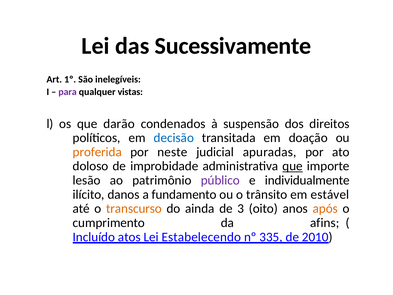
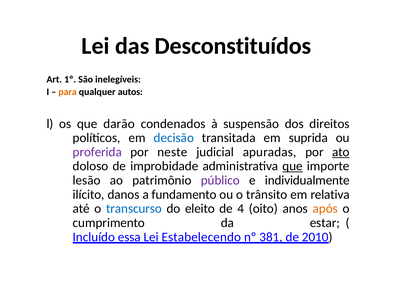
Sucessivamente: Sucessivamente -> Desconstituídos (233, 46)
para colour: purple -> orange (68, 92)
vistas: vistas -> autos (130, 92)
doação: doação -> suprida (308, 138)
proferida colour: orange -> purple (97, 152)
ato underline: none -> present (341, 152)
estável: estável -> relativa (330, 194)
transcurso colour: orange -> blue (134, 208)
ainda: ainda -> eleito (200, 208)
3: 3 -> 4 (241, 208)
afins: afins -> estar (325, 223)
atos: atos -> essa (129, 237)
335: 335 -> 381 (271, 237)
